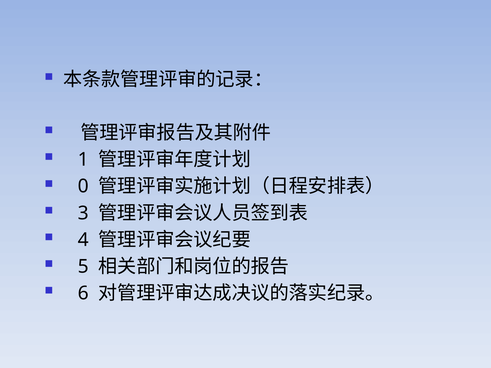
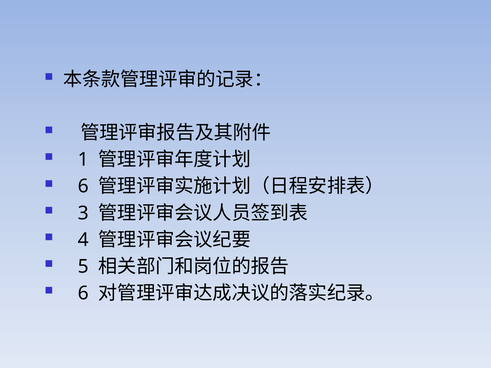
0: 0 -> 6 (83, 186)
